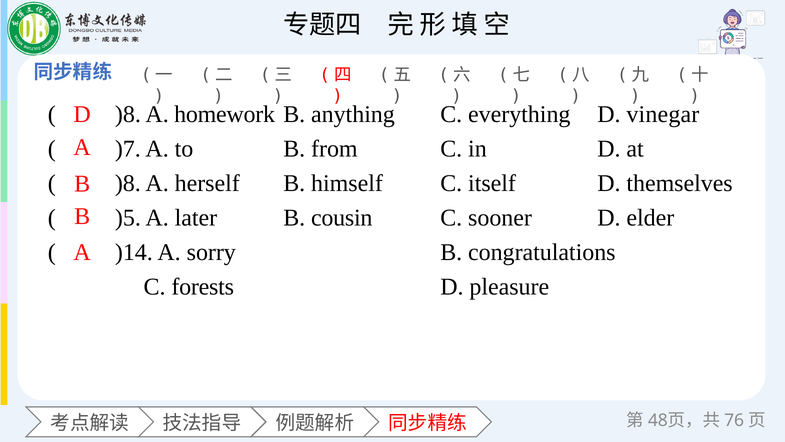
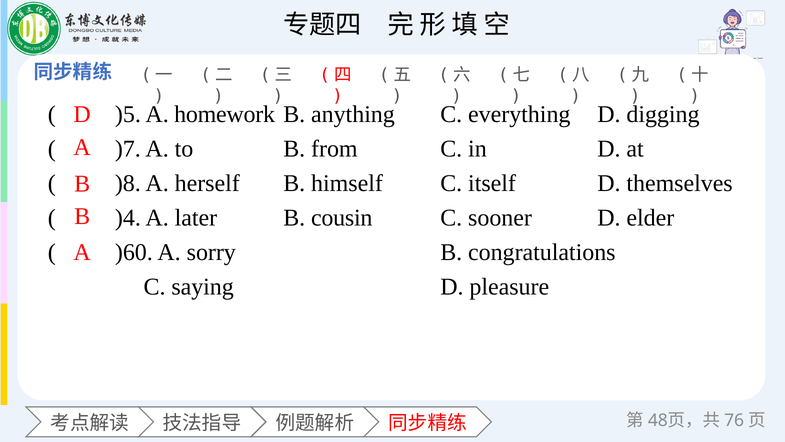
)8: )8 -> )5 (128, 114)
vinegar: vinegar -> digging (663, 114)
)5: )5 -> )4 (128, 218)
)14: )14 -> )60 (134, 252)
forests: forests -> saying (203, 287)
